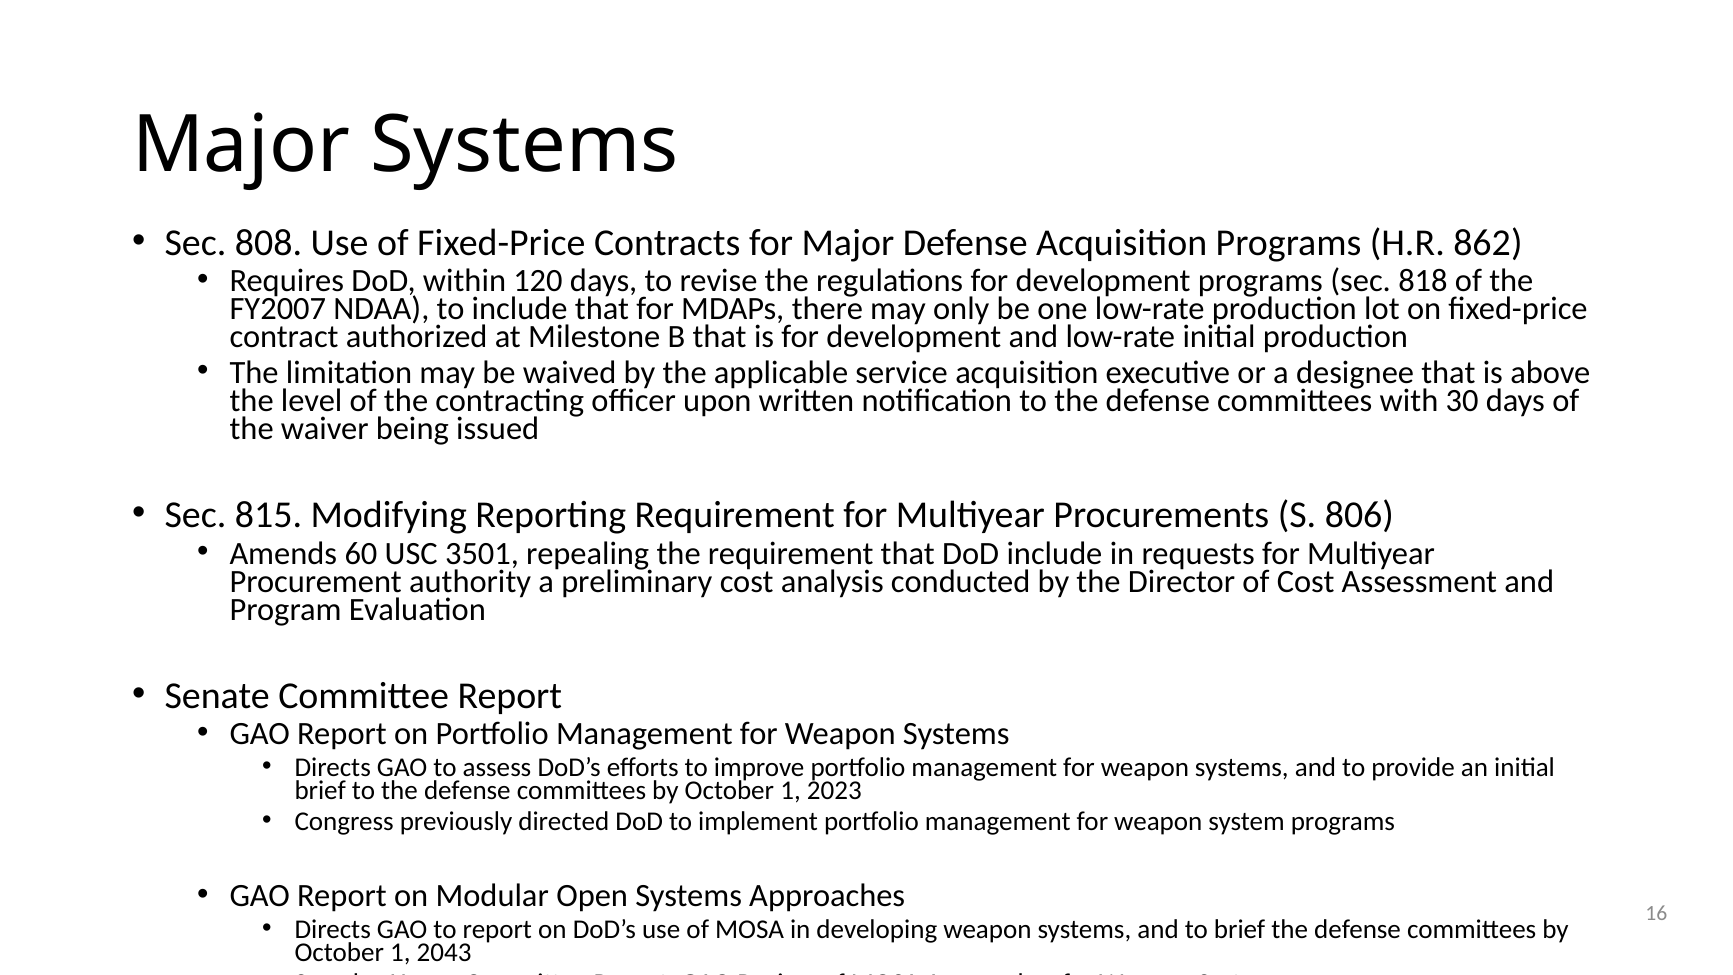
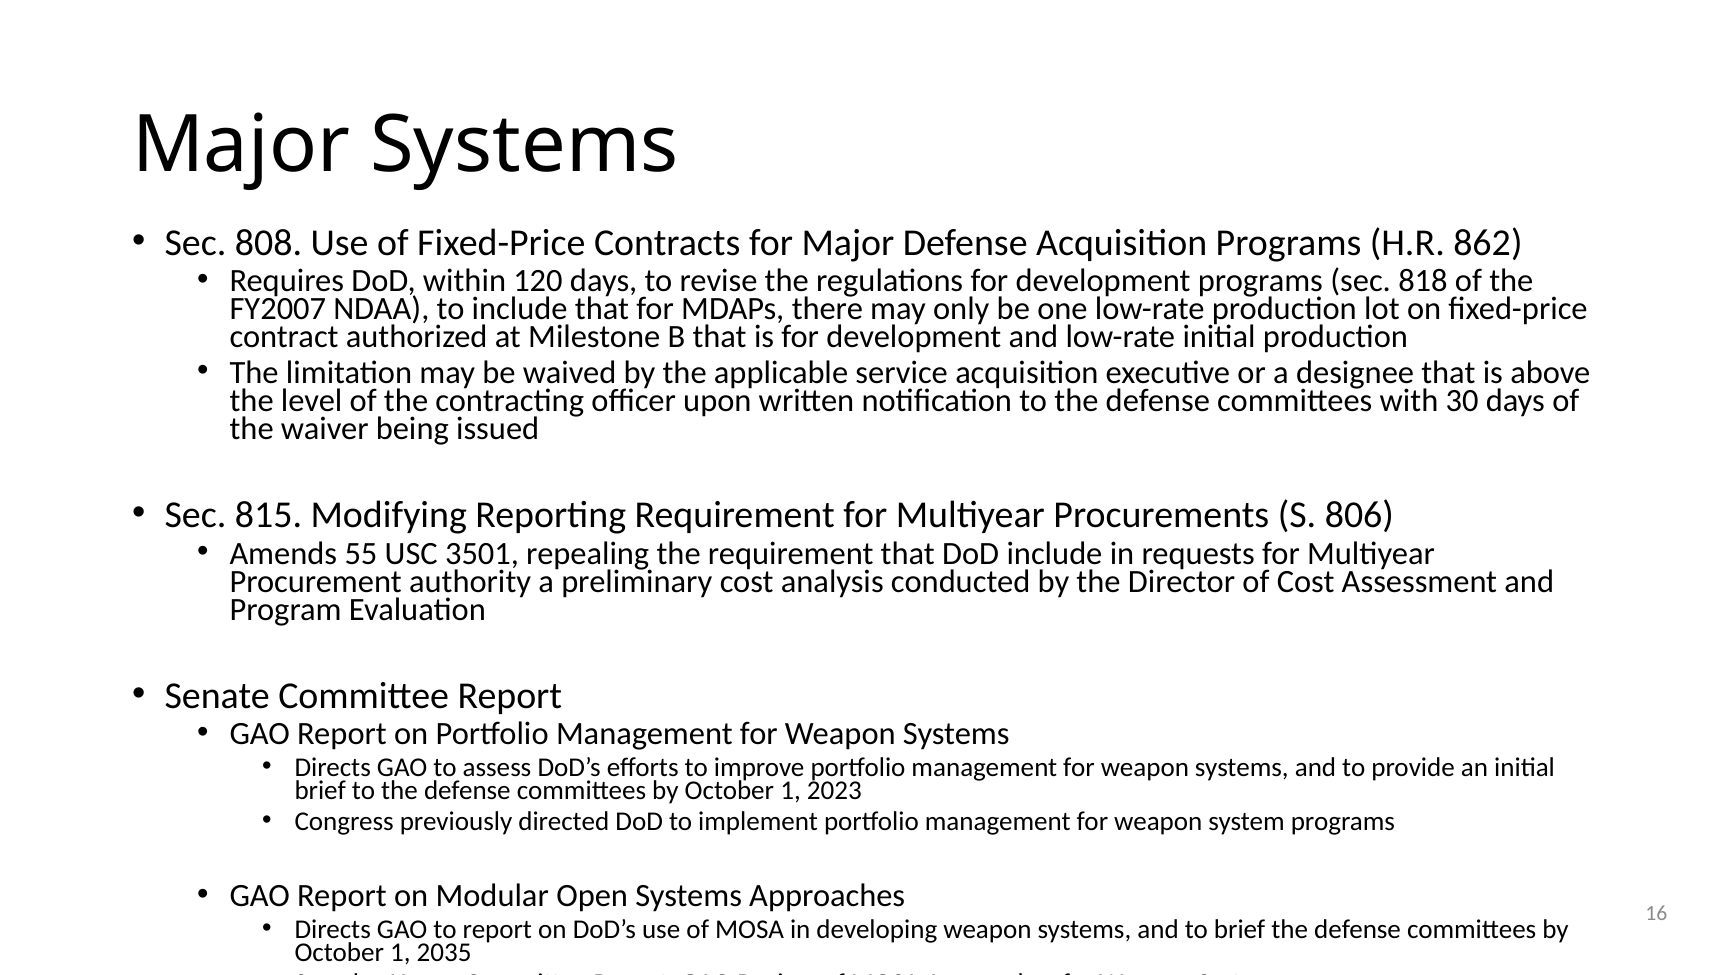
60: 60 -> 55 (361, 553)
2043: 2043 -> 2035 (444, 953)
